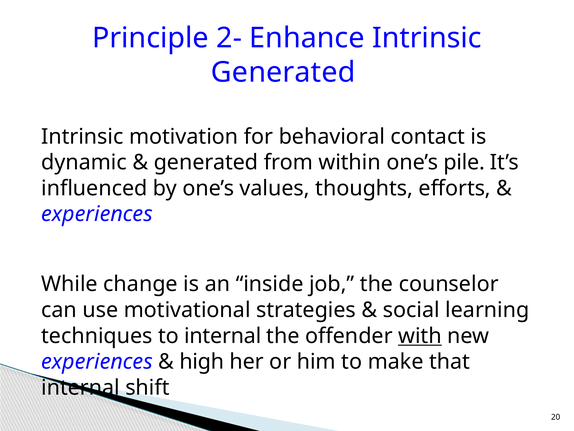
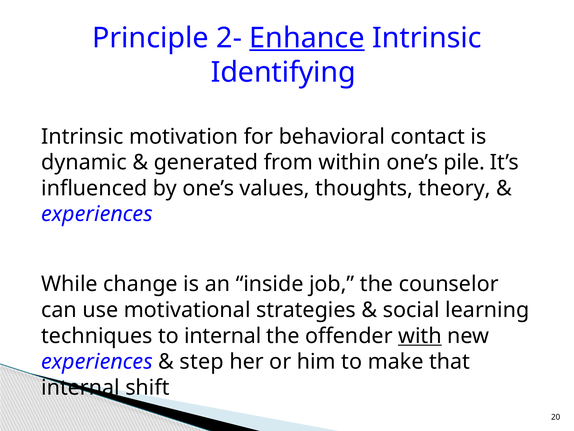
Enhance underline: none -> present (307, 38)
Generated: Generated -> Identifying (283, 72)
efforts: efforts -> theory (455, 188)
high: high -> step (202, 361)
